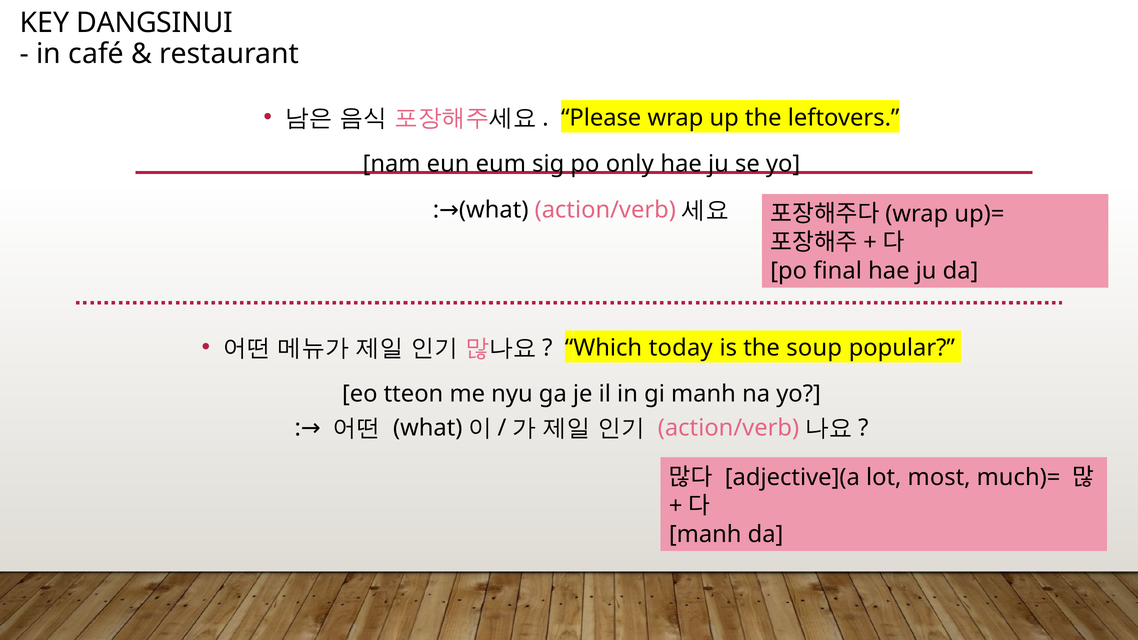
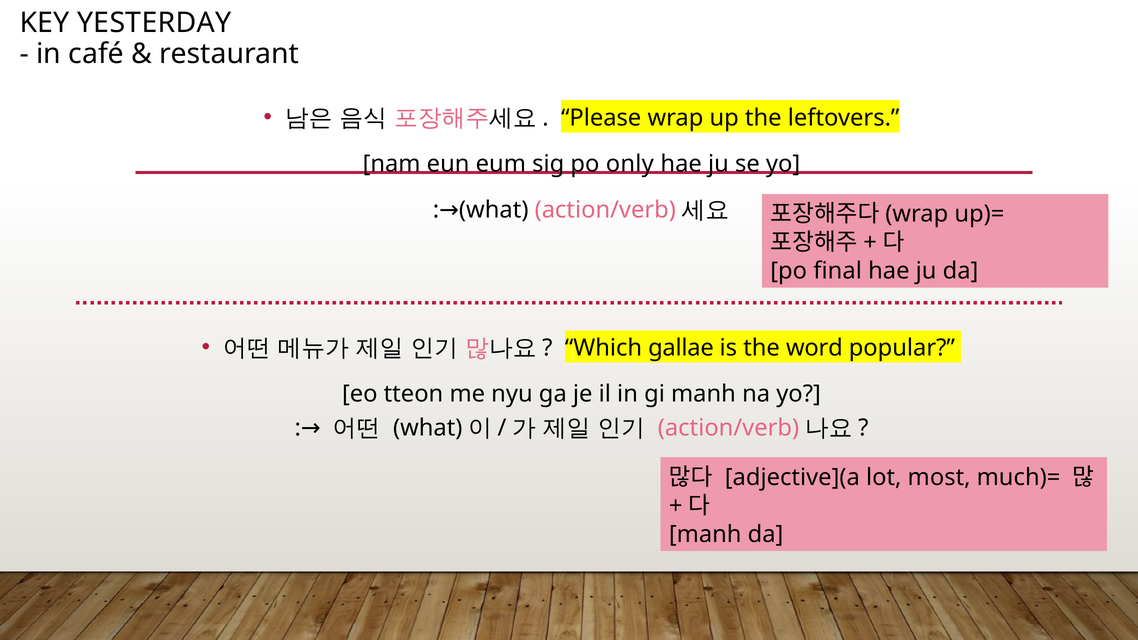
DANGSINUI: DANGSINUI -> YESTERDAY (154, 23)
today: today -> gallae (681, 348)
soup: soup -> word (814, 348)
